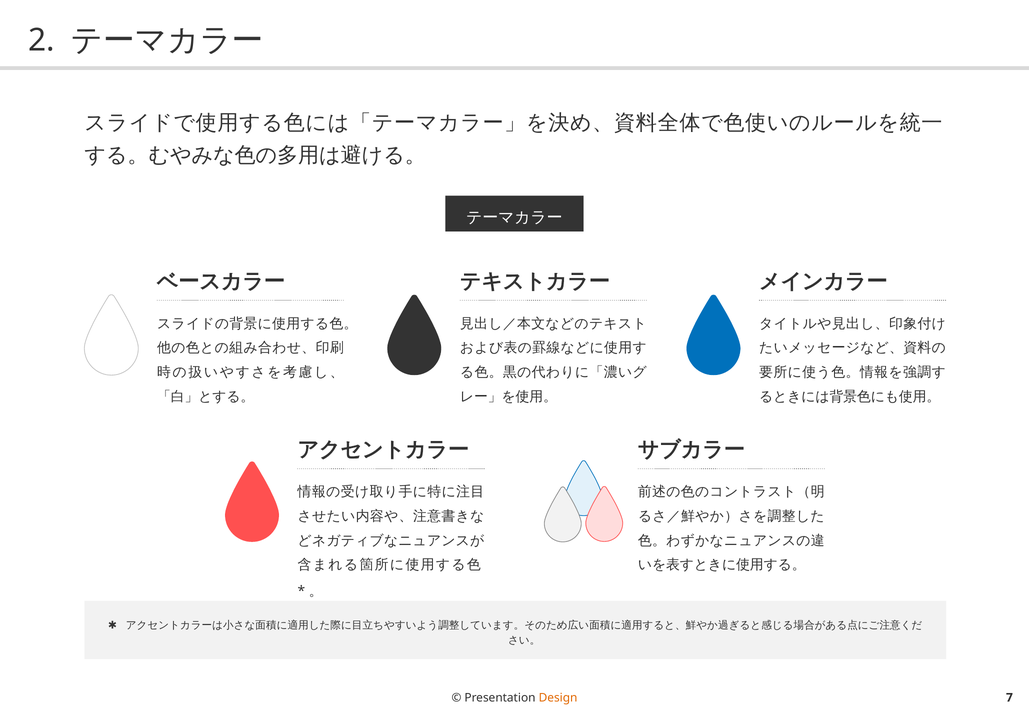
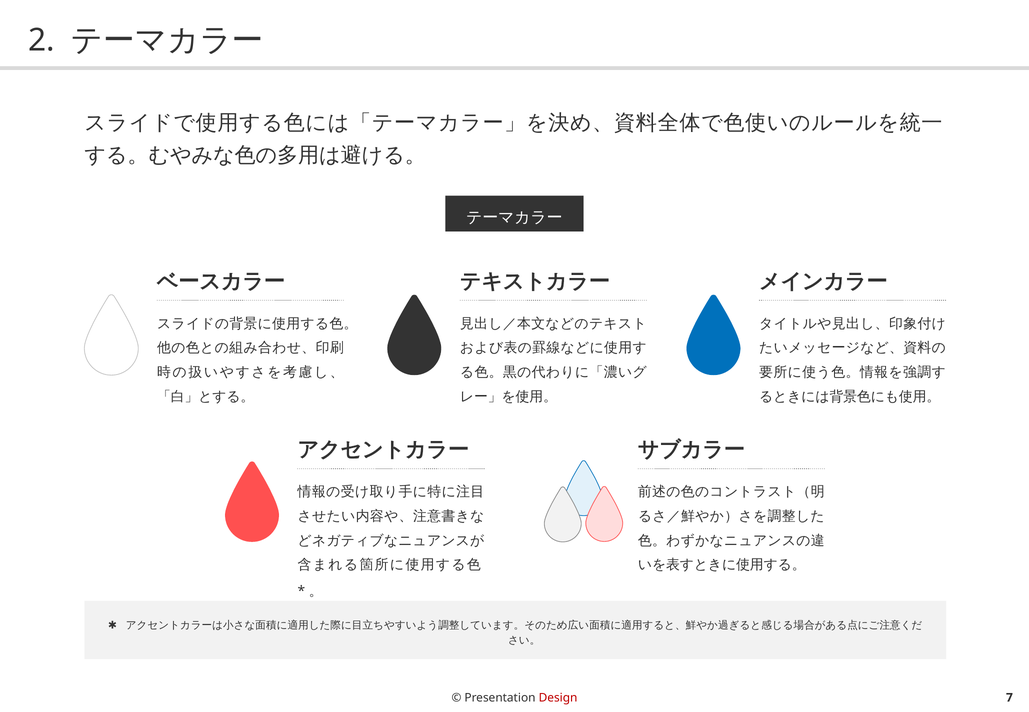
Design colour: orange -> red (558, 698)
